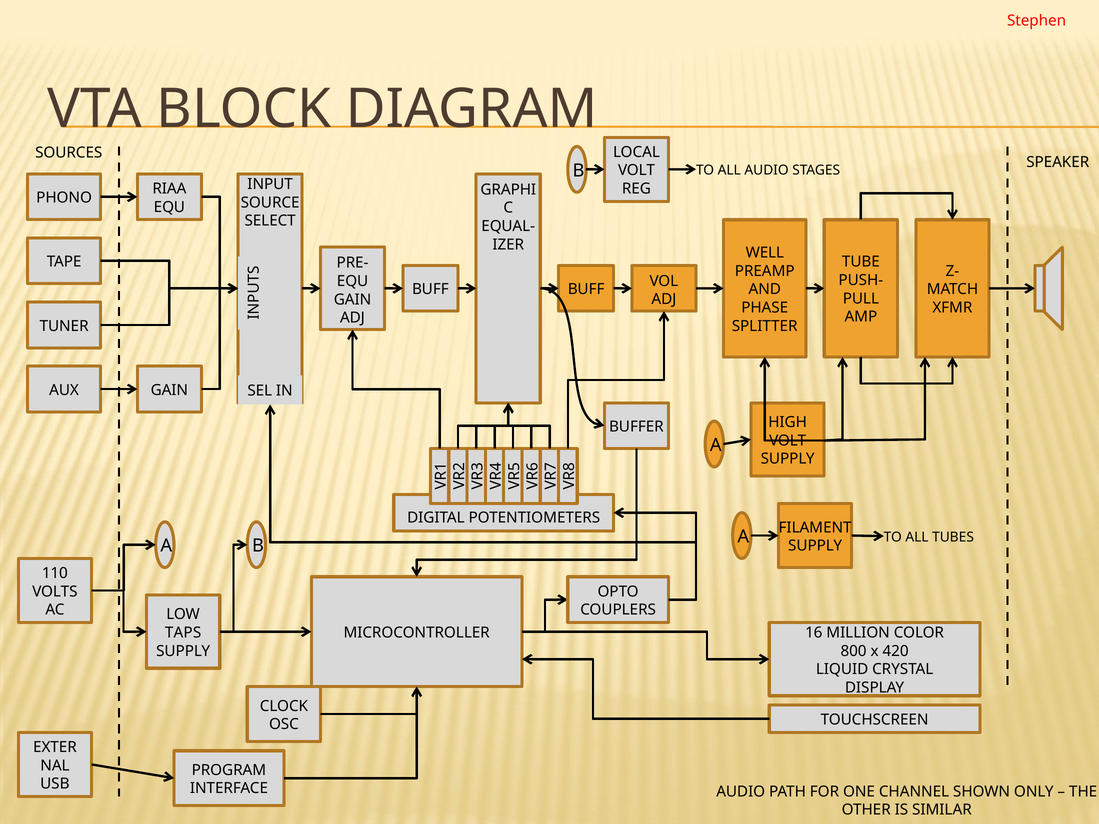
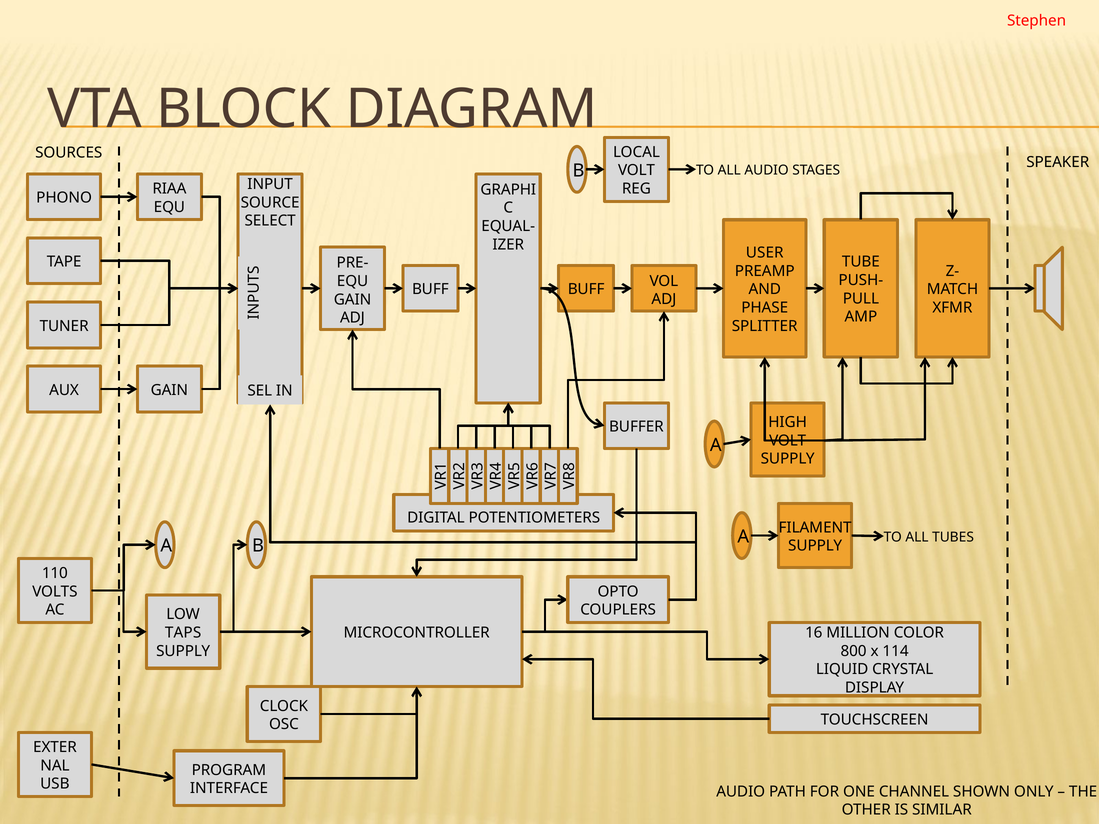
WELL: WELL -> USER (765, 253)
420: 420 -> 114 (896, 651)
